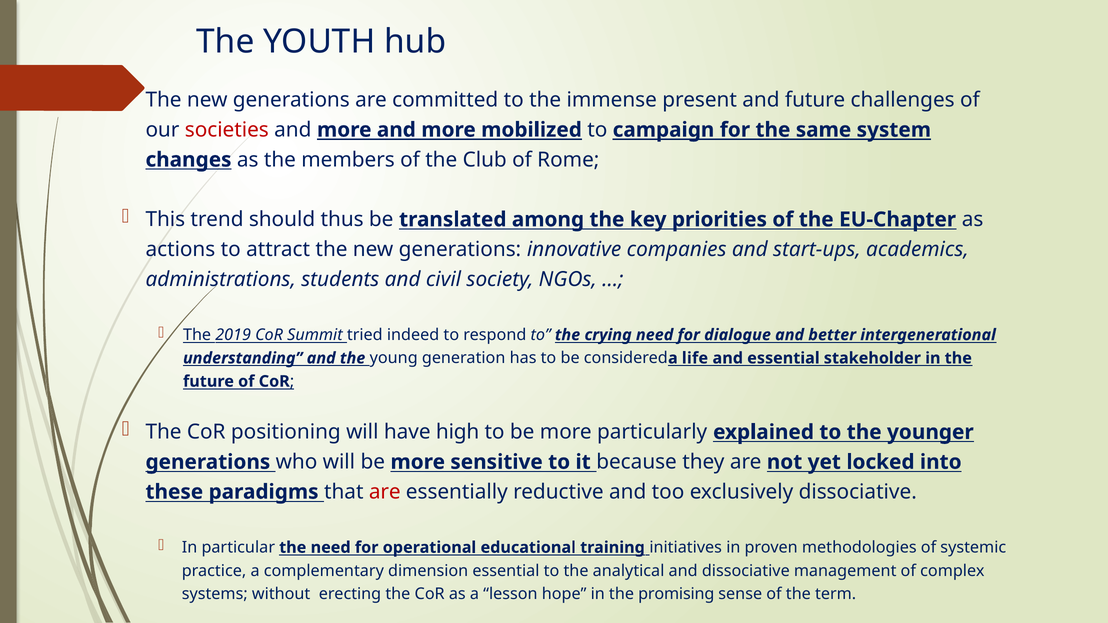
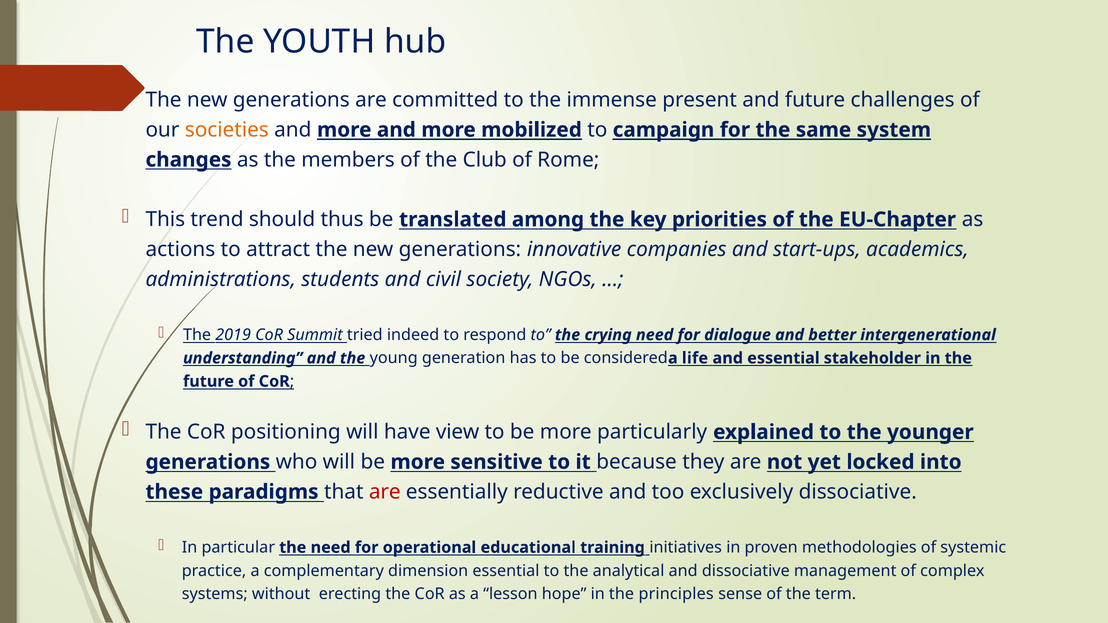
societies colour: red -> orange (227, 130)
high: high -> view (458, 432)
promising: promising -> principles (676, 594)
